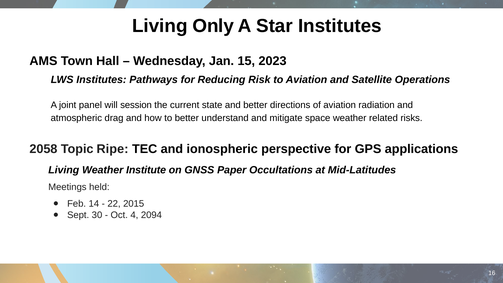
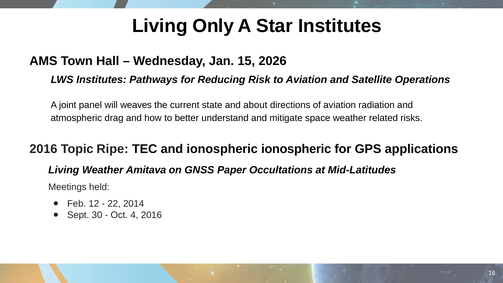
2023: 2023 -> 2026 (273, 61)
session: session -> weaves (136, 105)
and better: better -> about (255, 105)
2058: 2058 -> 2016 (43, 149)
ionospheric perspective: perspective -> ionospheric (296, 149)
Institute: Institute -> Amitava (146, 170)
14: 14 -> 12 (94, 204)
2015: 2015 -> 2014 (134, 204)
4 2094: 2094 -> 2016 (151, 215)
